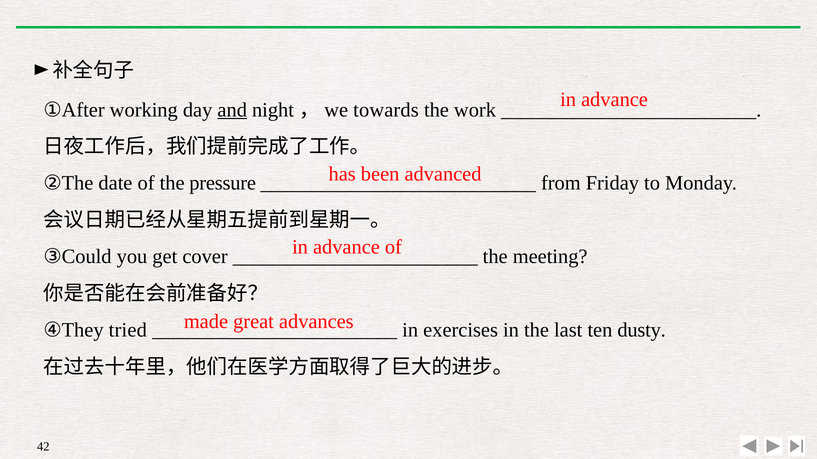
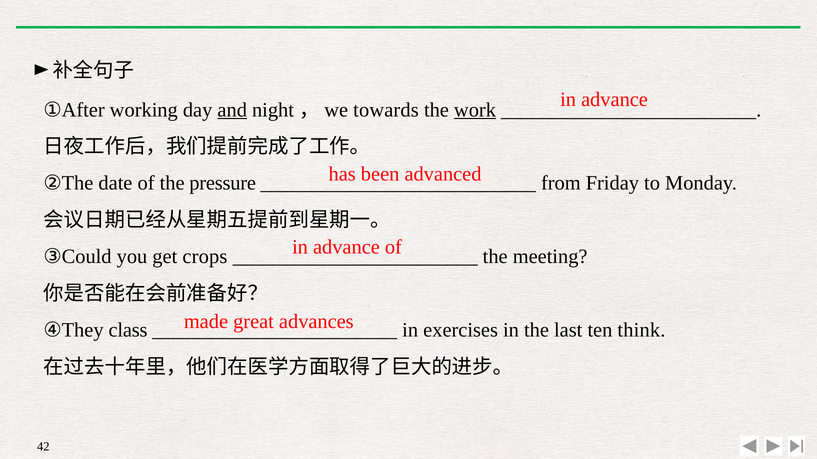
work underline: none -> present (475, 110)
cover: cover -> crops (205, 257)
tried: tried -> class (128, 331)
dusty: dusty -> think (641, 331)
